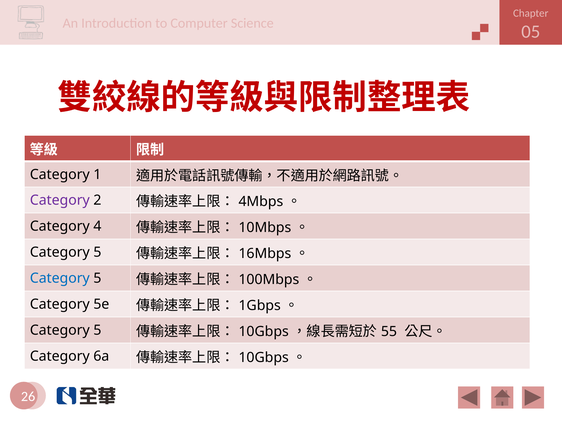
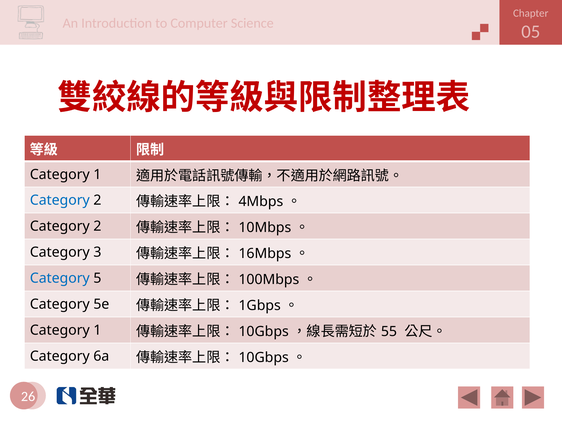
Category colour: purple -> blue (60, 201)
4: 4 -> 2 (97, 227)
5: 5 -> 3 (97, 253)
5: 5 -> 1 (97, 331)
